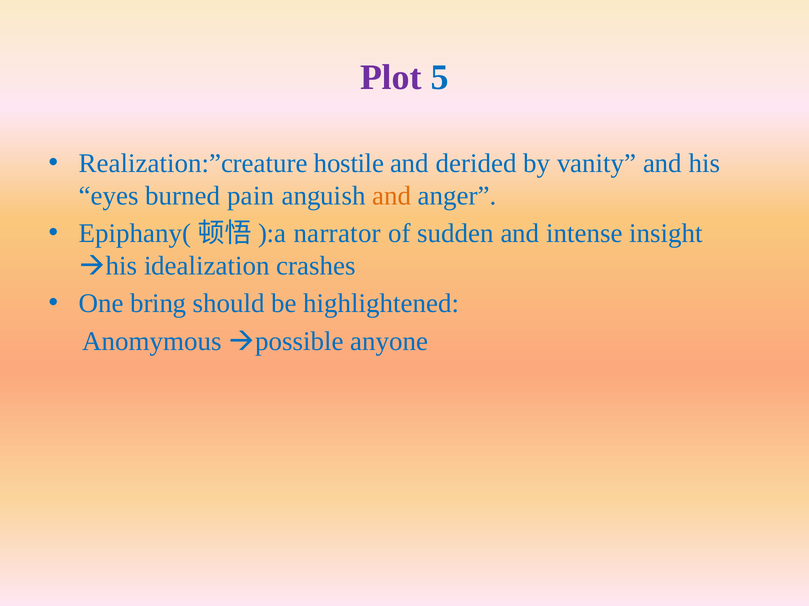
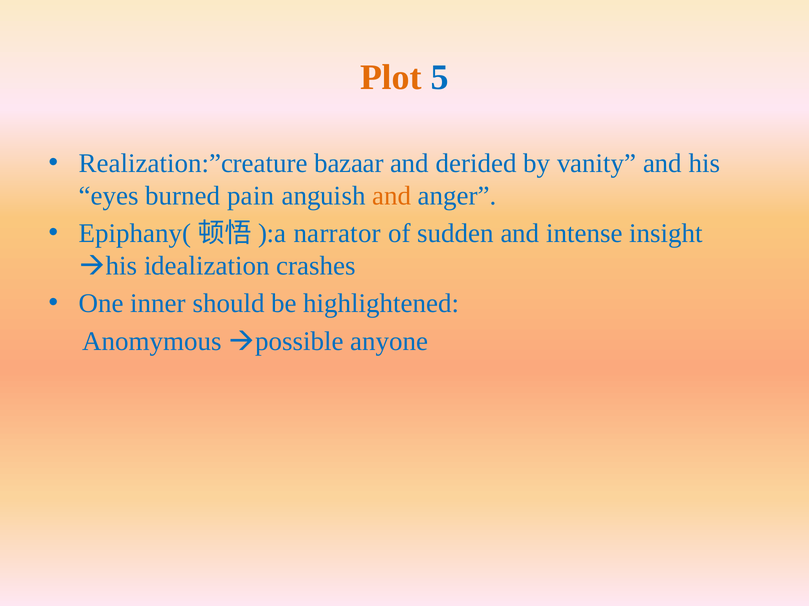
Plot colour: purple -> orange (391, 77)
hostile: hostile -> bazaar (349, 164)
bring: bring -> inner (158, 304)
